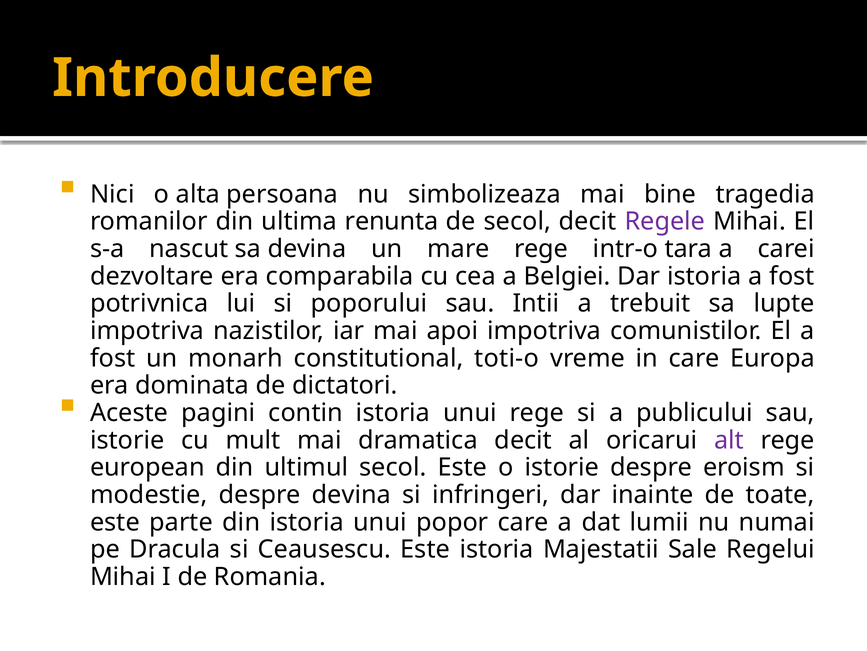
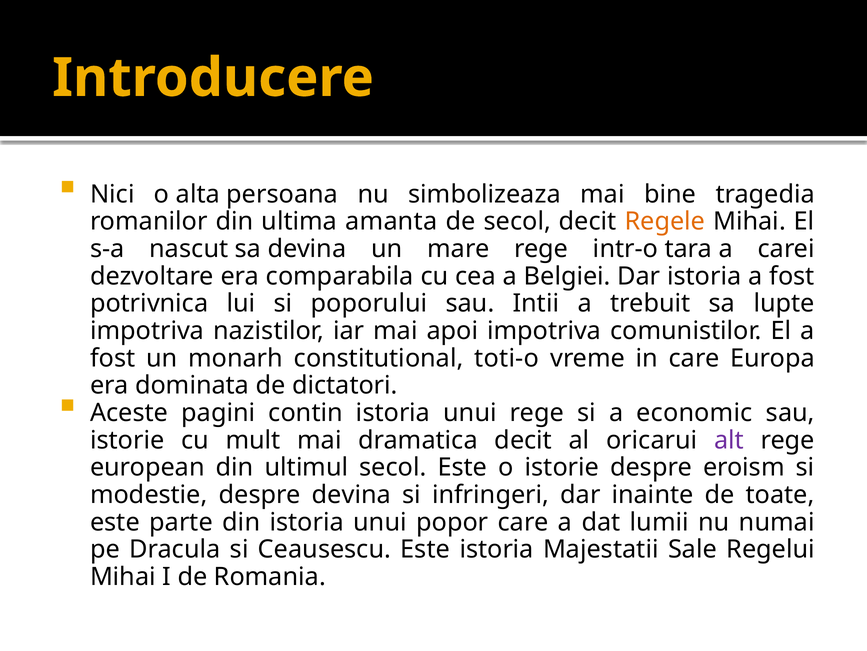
renunta: renunta -> amanta (391, 221)
Regele colour: purple -> orange (665, 221)
publicului: publicului -> economic (694, 412)
